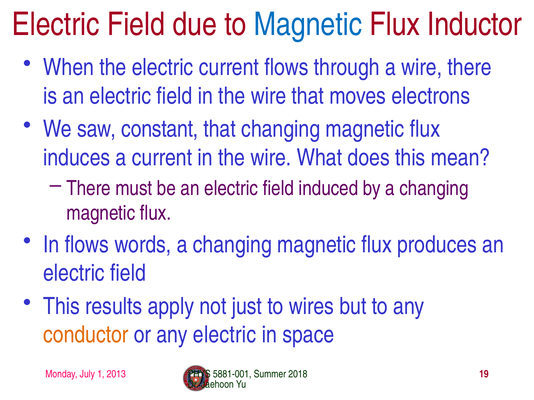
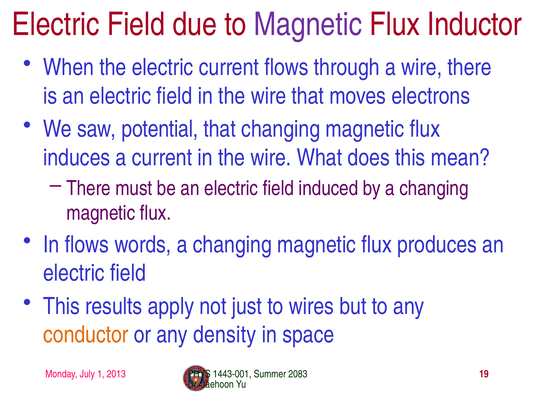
Magnetic colour: blue -> purple (308, 25)
constant: constant -> potential (160, 129)
any electric: electric -> density (225, 335)
5881-001: 5881-001 -> 1443-001 (232, 375)
2018: 2018 -> 2083 (298, 375)
